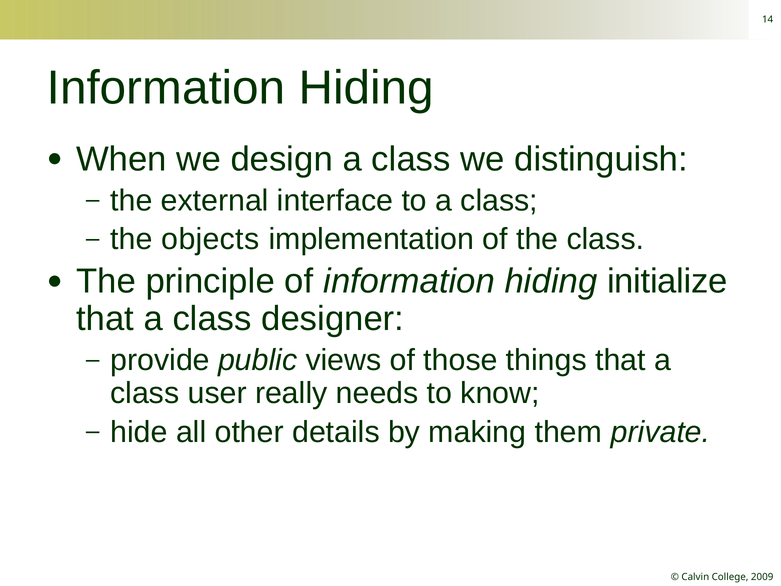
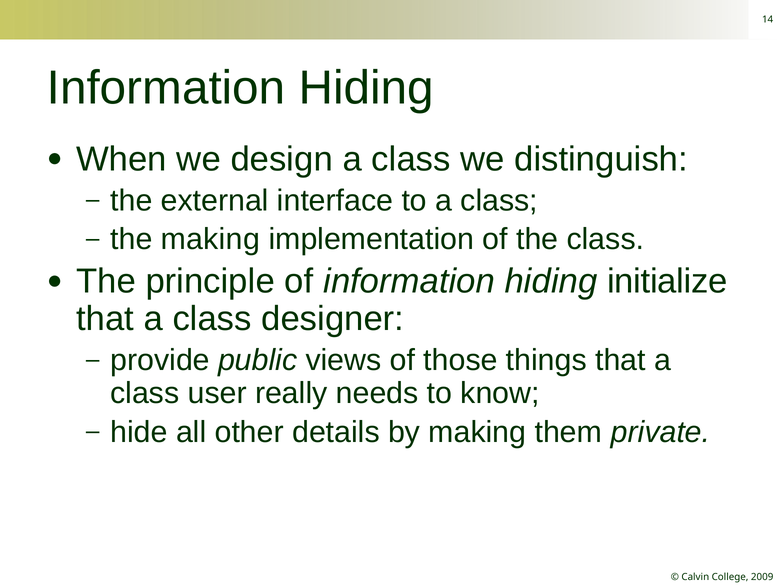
the objects: objects -> making (210, 239)
